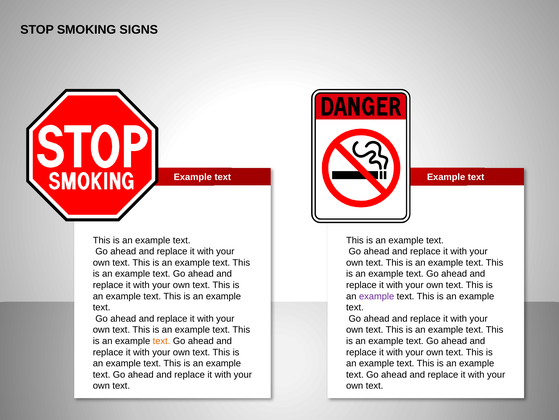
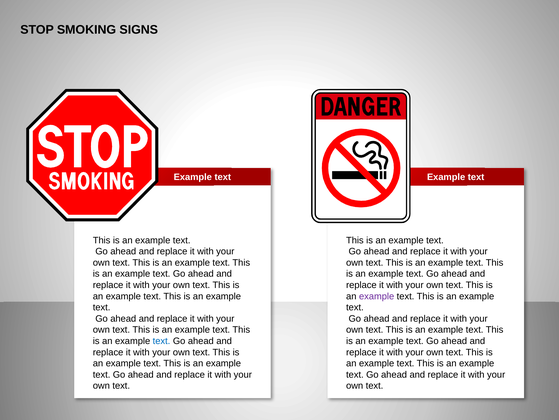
text colour: orange -> blue (162, 340)
